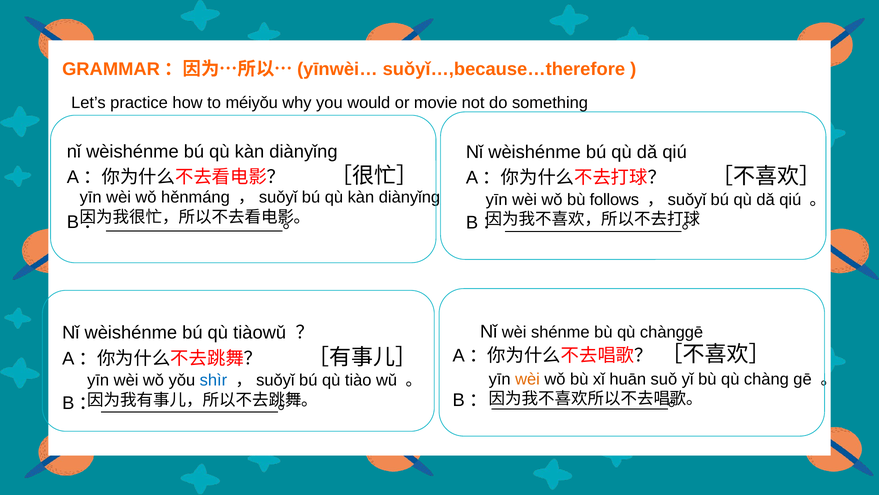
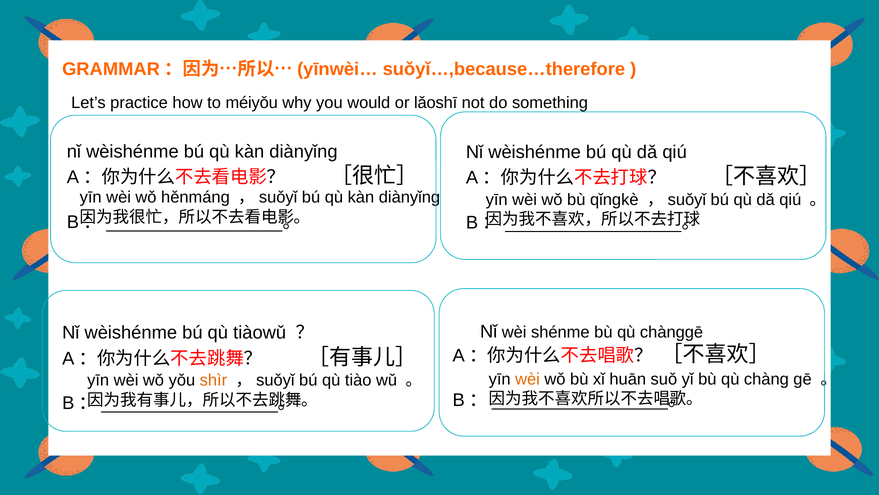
movie: movie -> lǎoshī (436, 103)
follows: follows -> qǐngkè (614, 199)
shìr colour: blue -> orange (213, 380)
